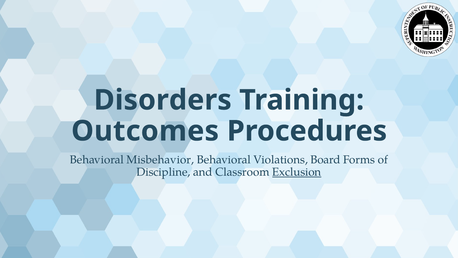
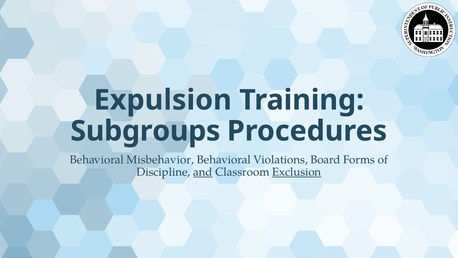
Disorders: Disorders -> Expulsion (163, 100)
Outcomes: Outcomes -> Subgroups (145, 131)
and underline: none -> present (203, 172)
